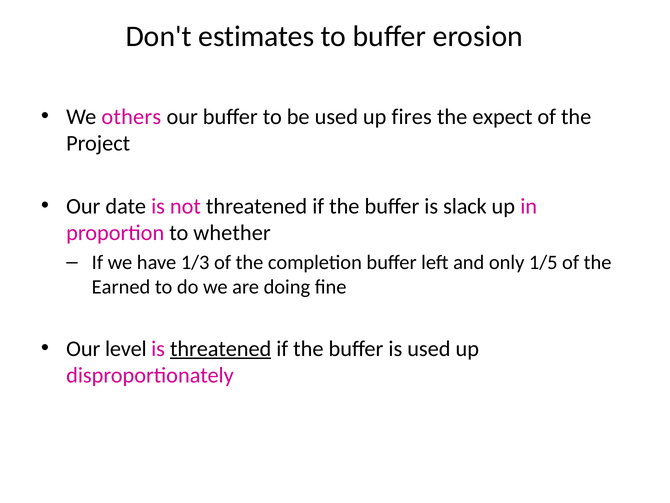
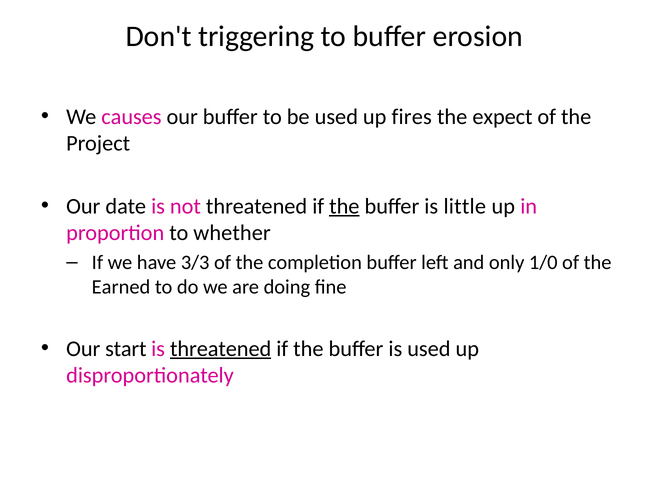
estimates: estimates -> triggering (256, 36)
others: others -> causes (131, 117)
the underline: none -> present (344, 206)
slack: slack -> little (465, 206)
1/3: 1/3 -> 3/3 (195, 262)
1/5: 1/5 -> 1/0 (543, 262)
level: level -> start (126, 348)
